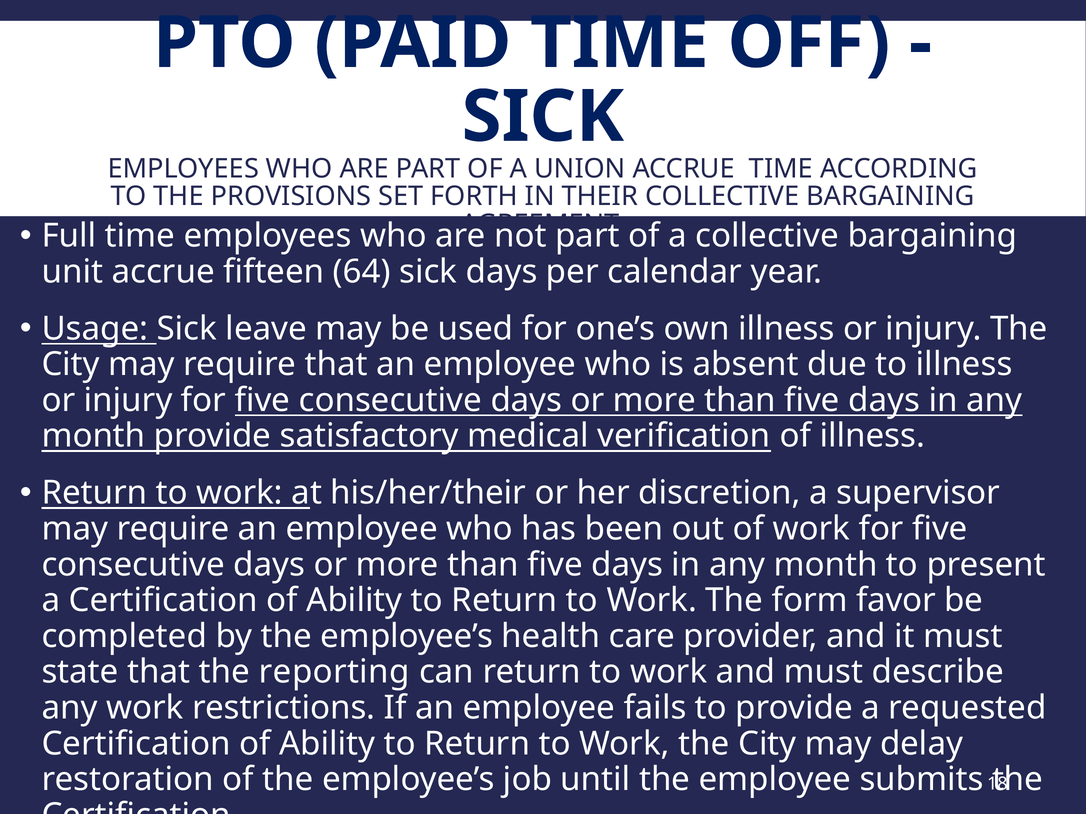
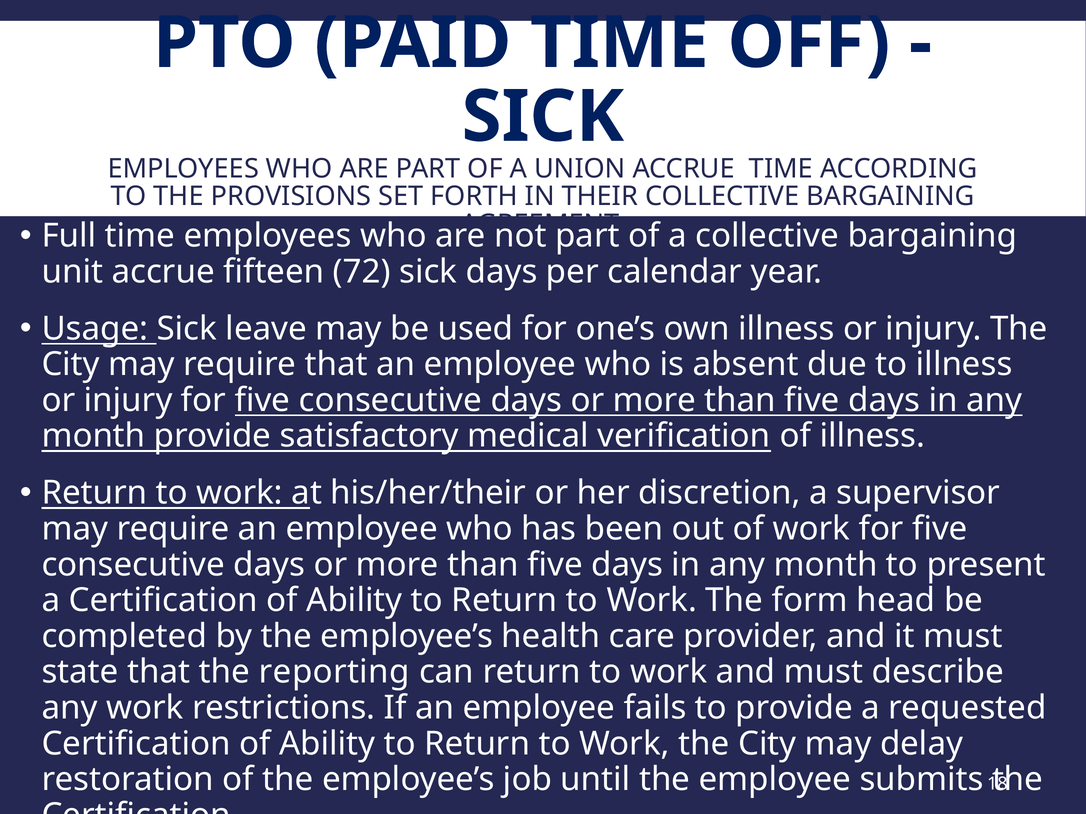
64: 64 -> 72 (362, 272)
favor: favor -> head (896, 601)
